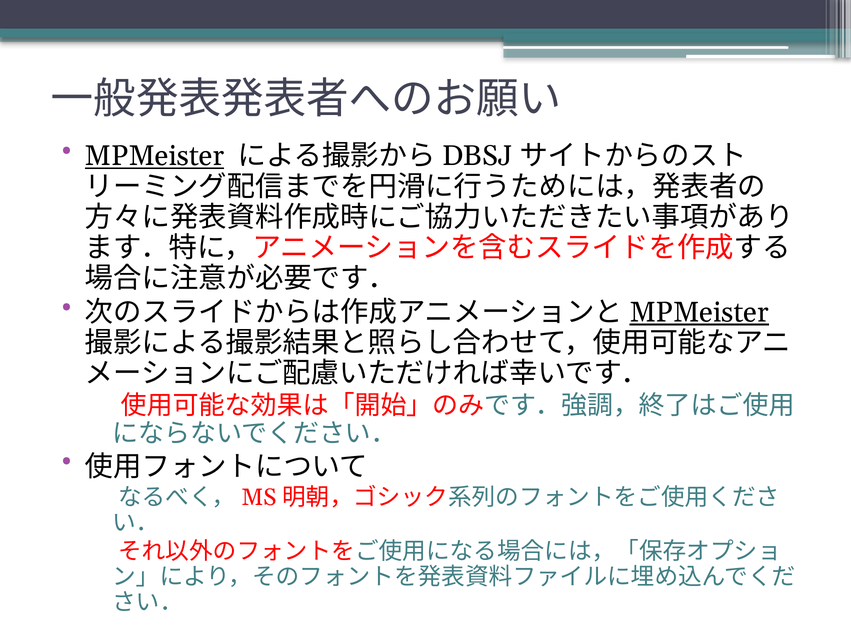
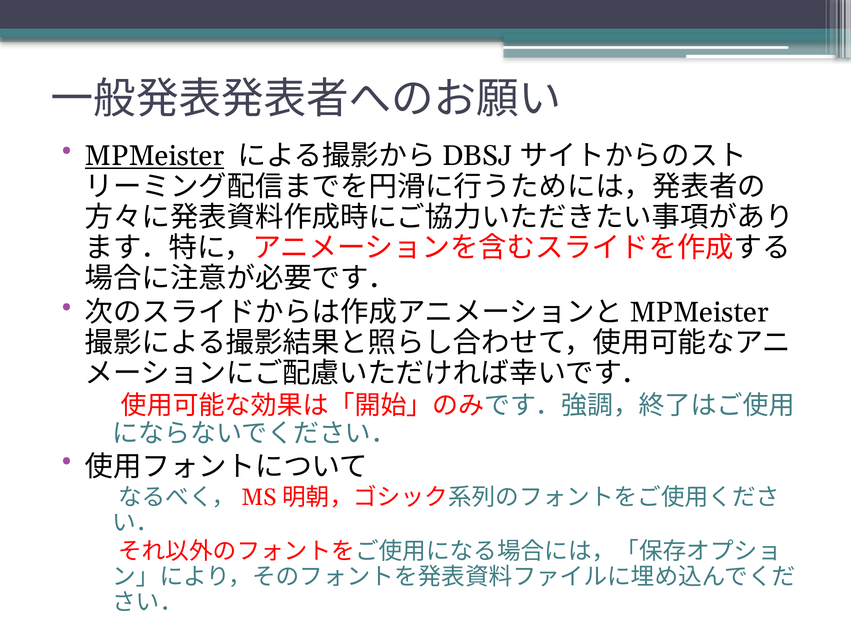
MPMeister underline: present -> none (699, 312)
